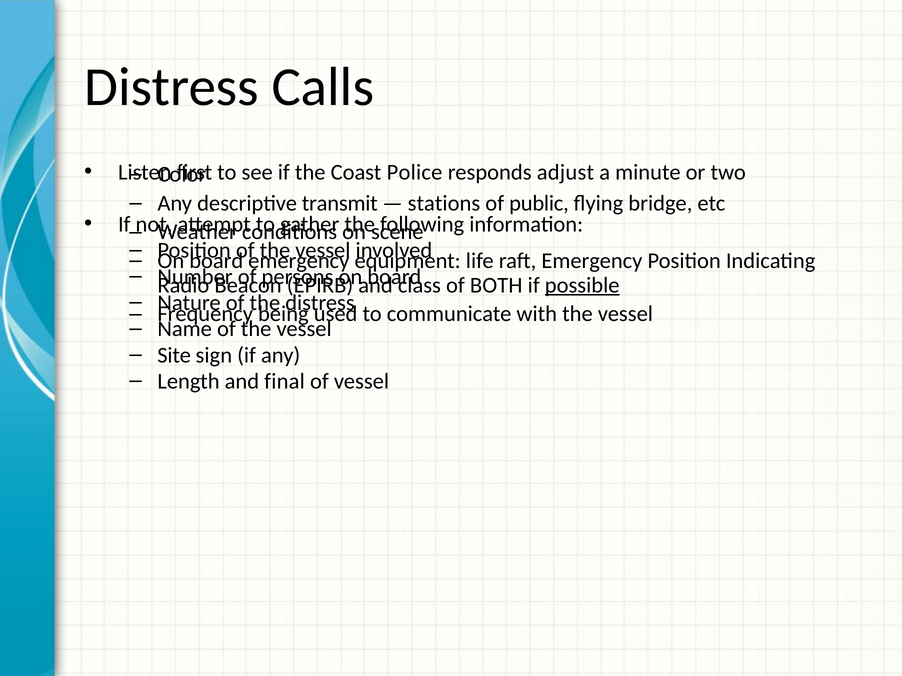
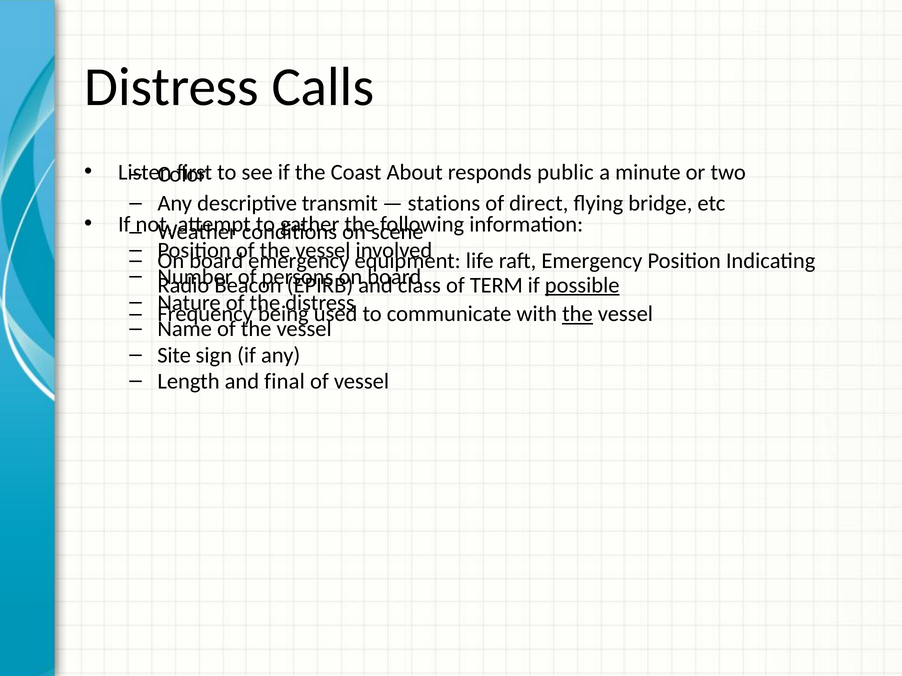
Police: Police -> About (415, 172)
adjust: adjust -> public (565, 172)
public: public -> direct (539, 203)
BOTH: BOTH -> TERM (496, 285)
the underline: none -> present (577, 314)
